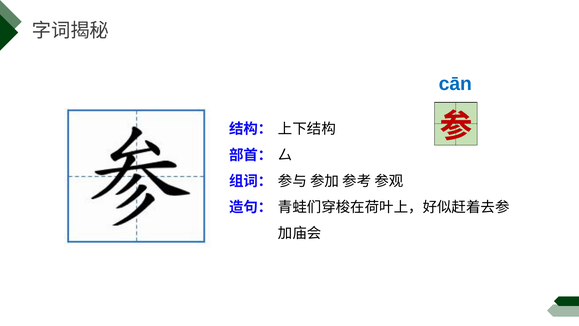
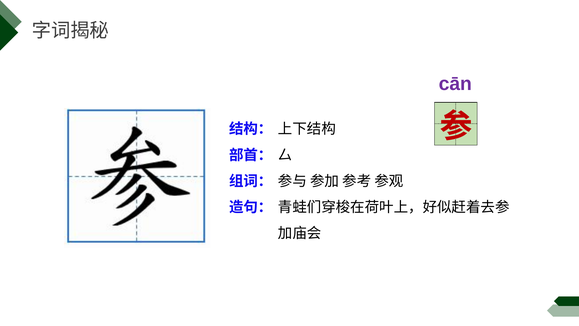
cān colour: blue -> purple (455, 84)
